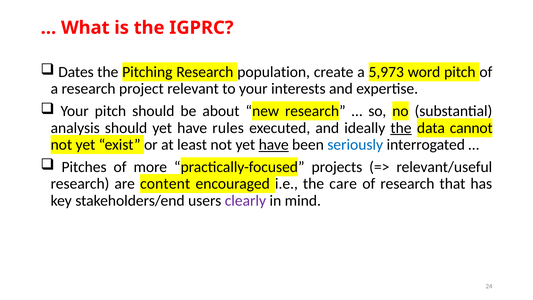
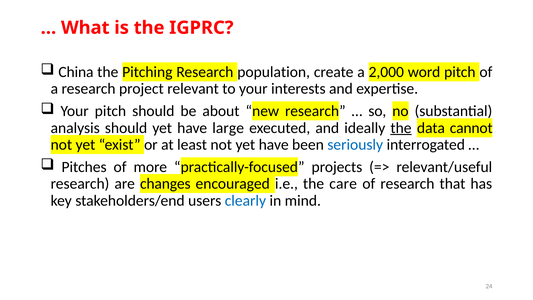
Dates: Dates -> China (76, 72)
5,973: 5,973 -> 2,000 (386, 72)
rules: rules -> large (228, 128)
have underline: present -> none (274, 145)
content: content -> changes (165, 184)
clearly colour: purple -> blue (245, 200)
